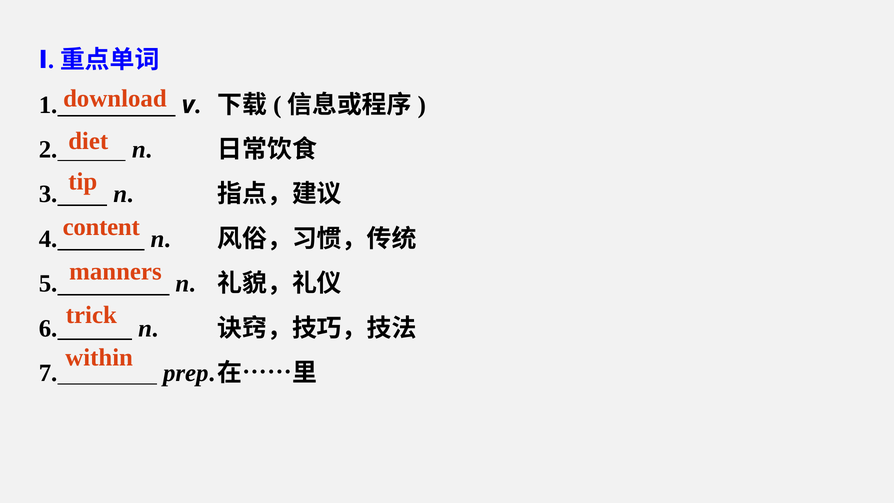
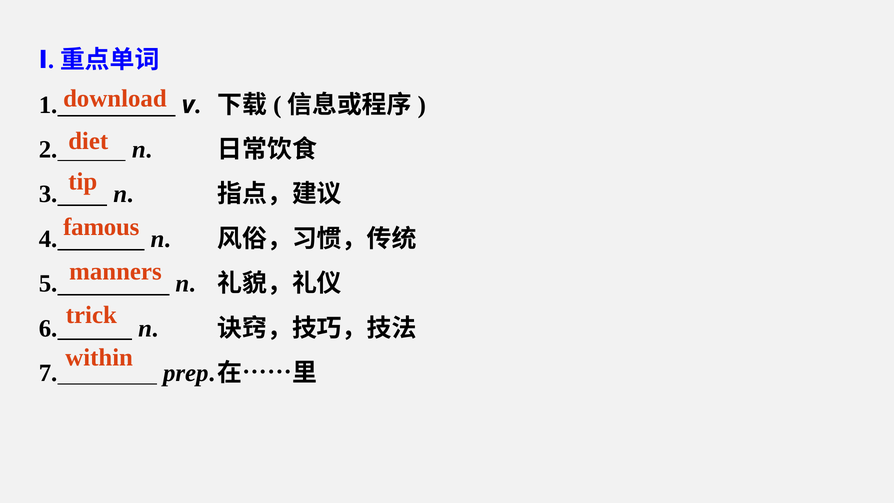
content: content -> famous (101, 227)
